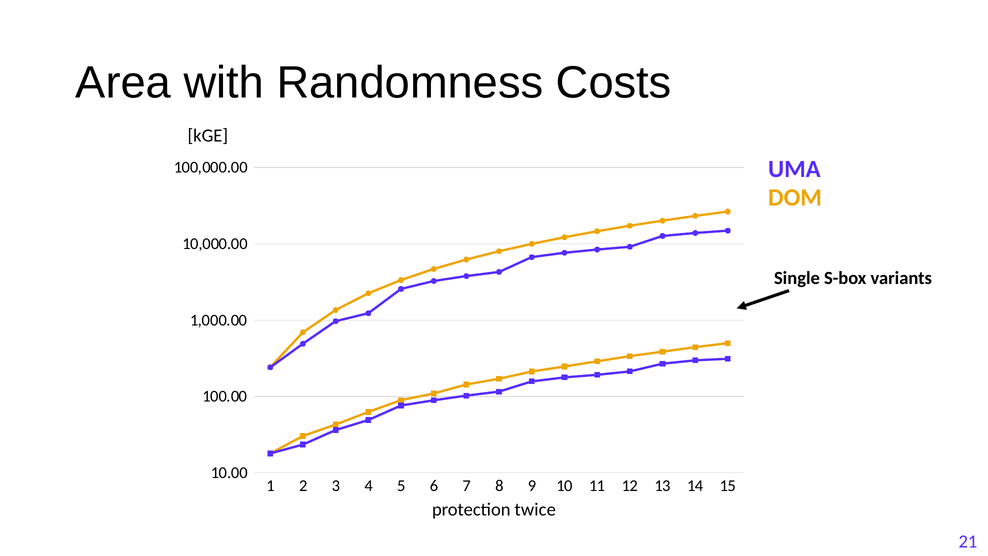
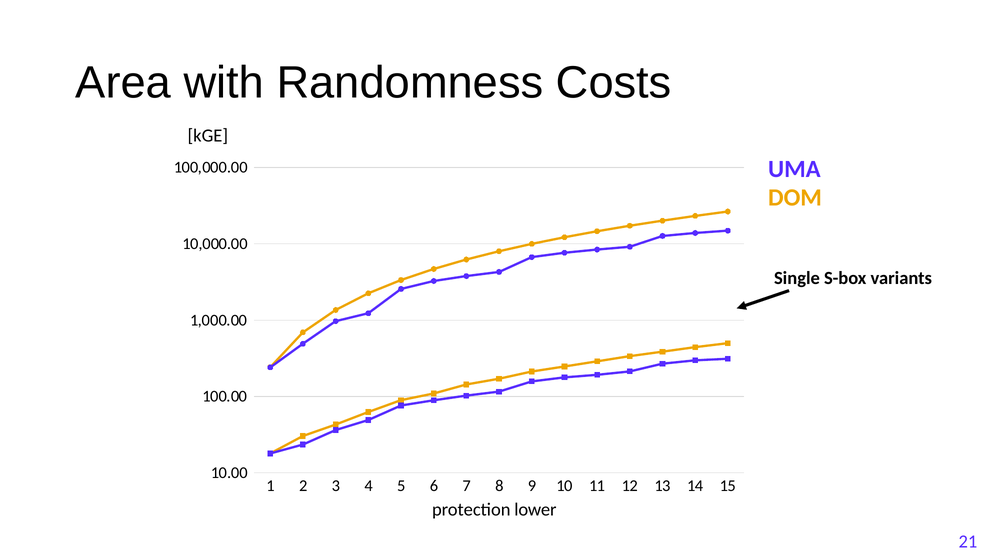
twice: twice -> lower (535, 510)
